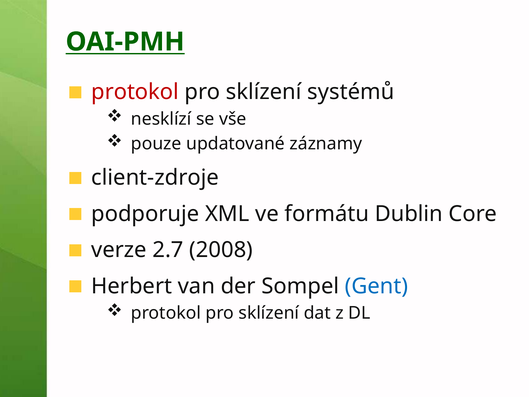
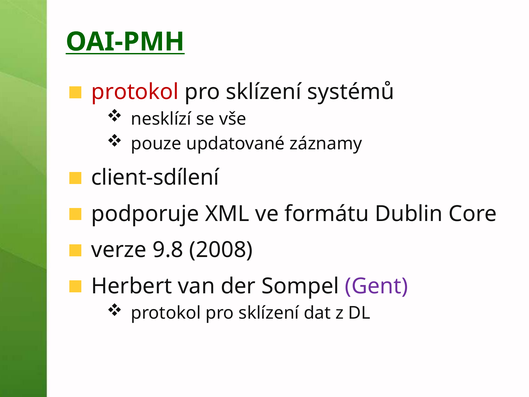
client-zdroje: client-zdroje -> client-sdílení (155, 177)
2.7: 2.7 -> 9.8 (168, 250)
Gent colour: blue -> purple (376, 286)
